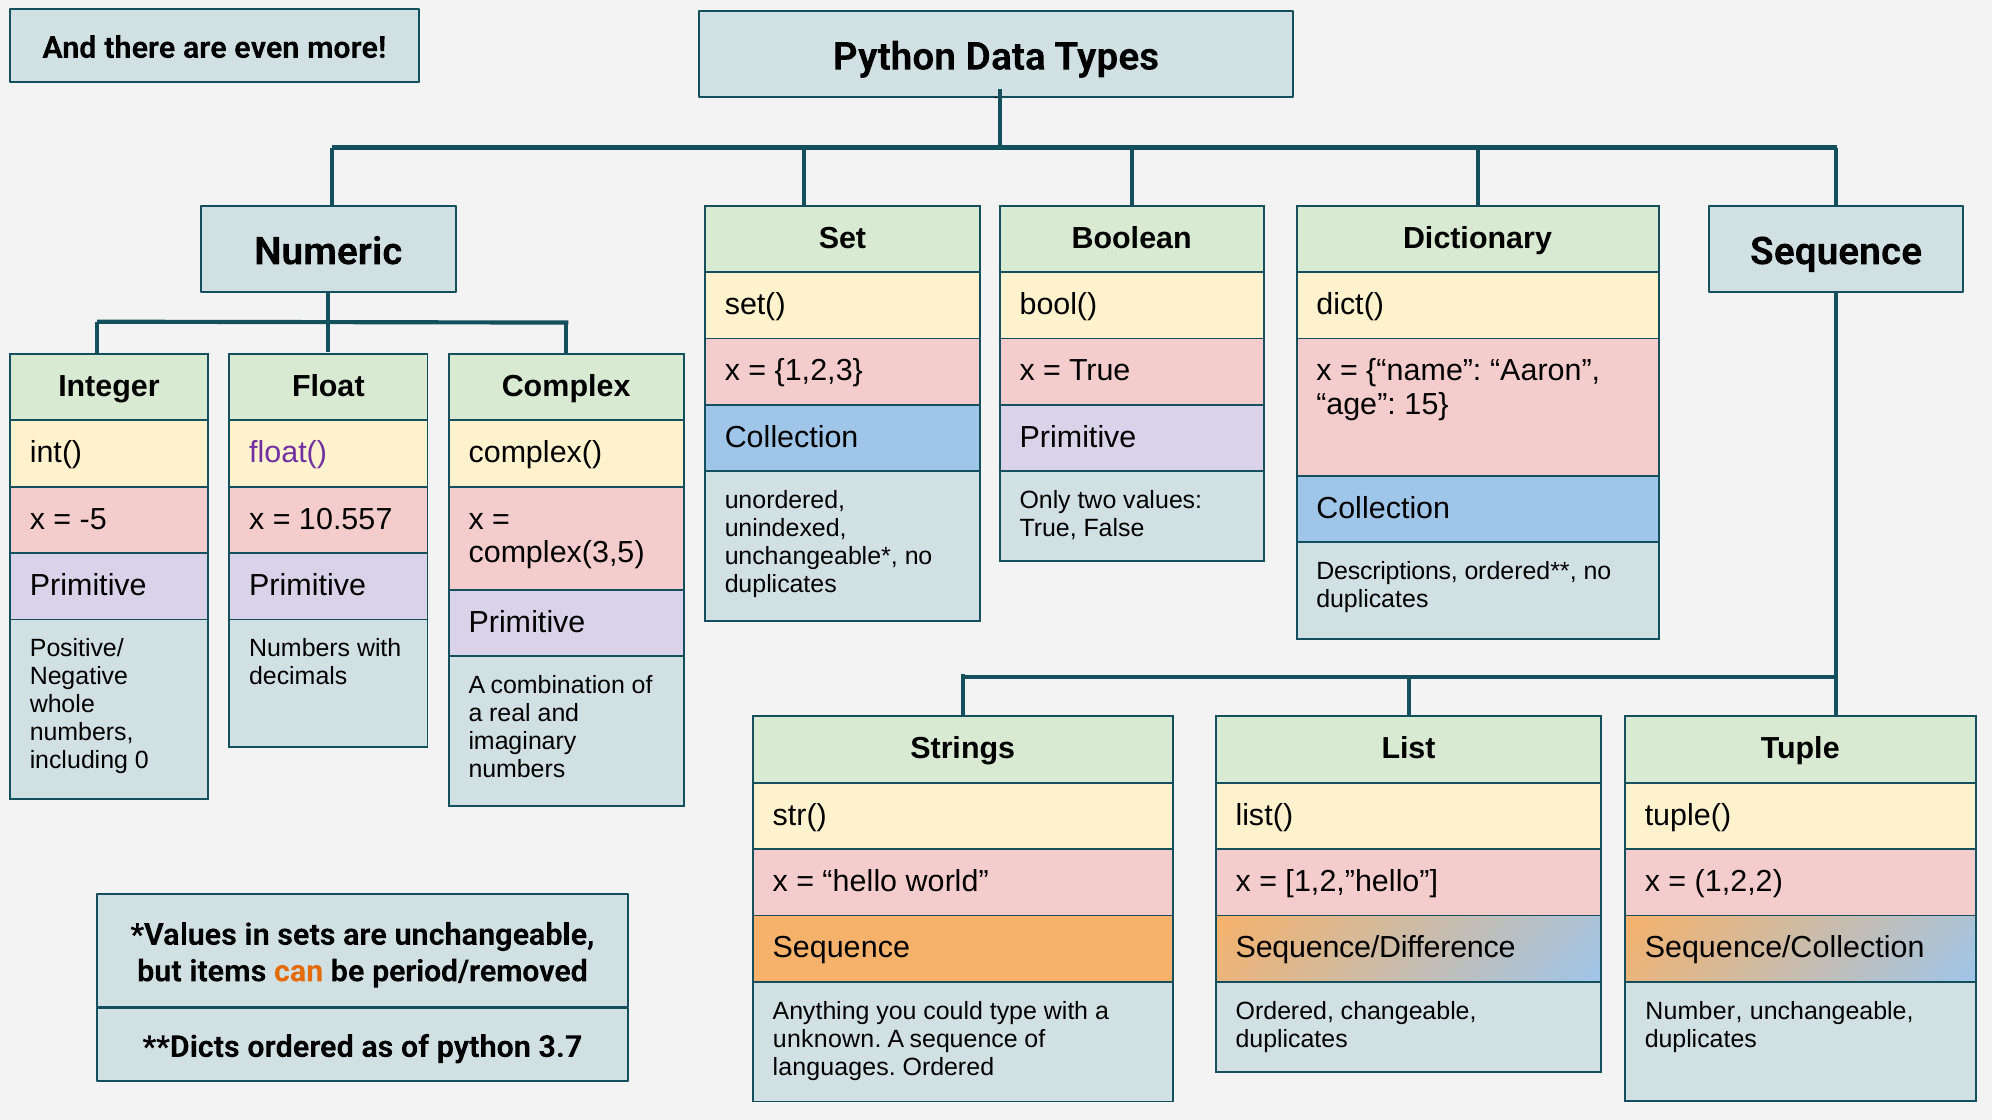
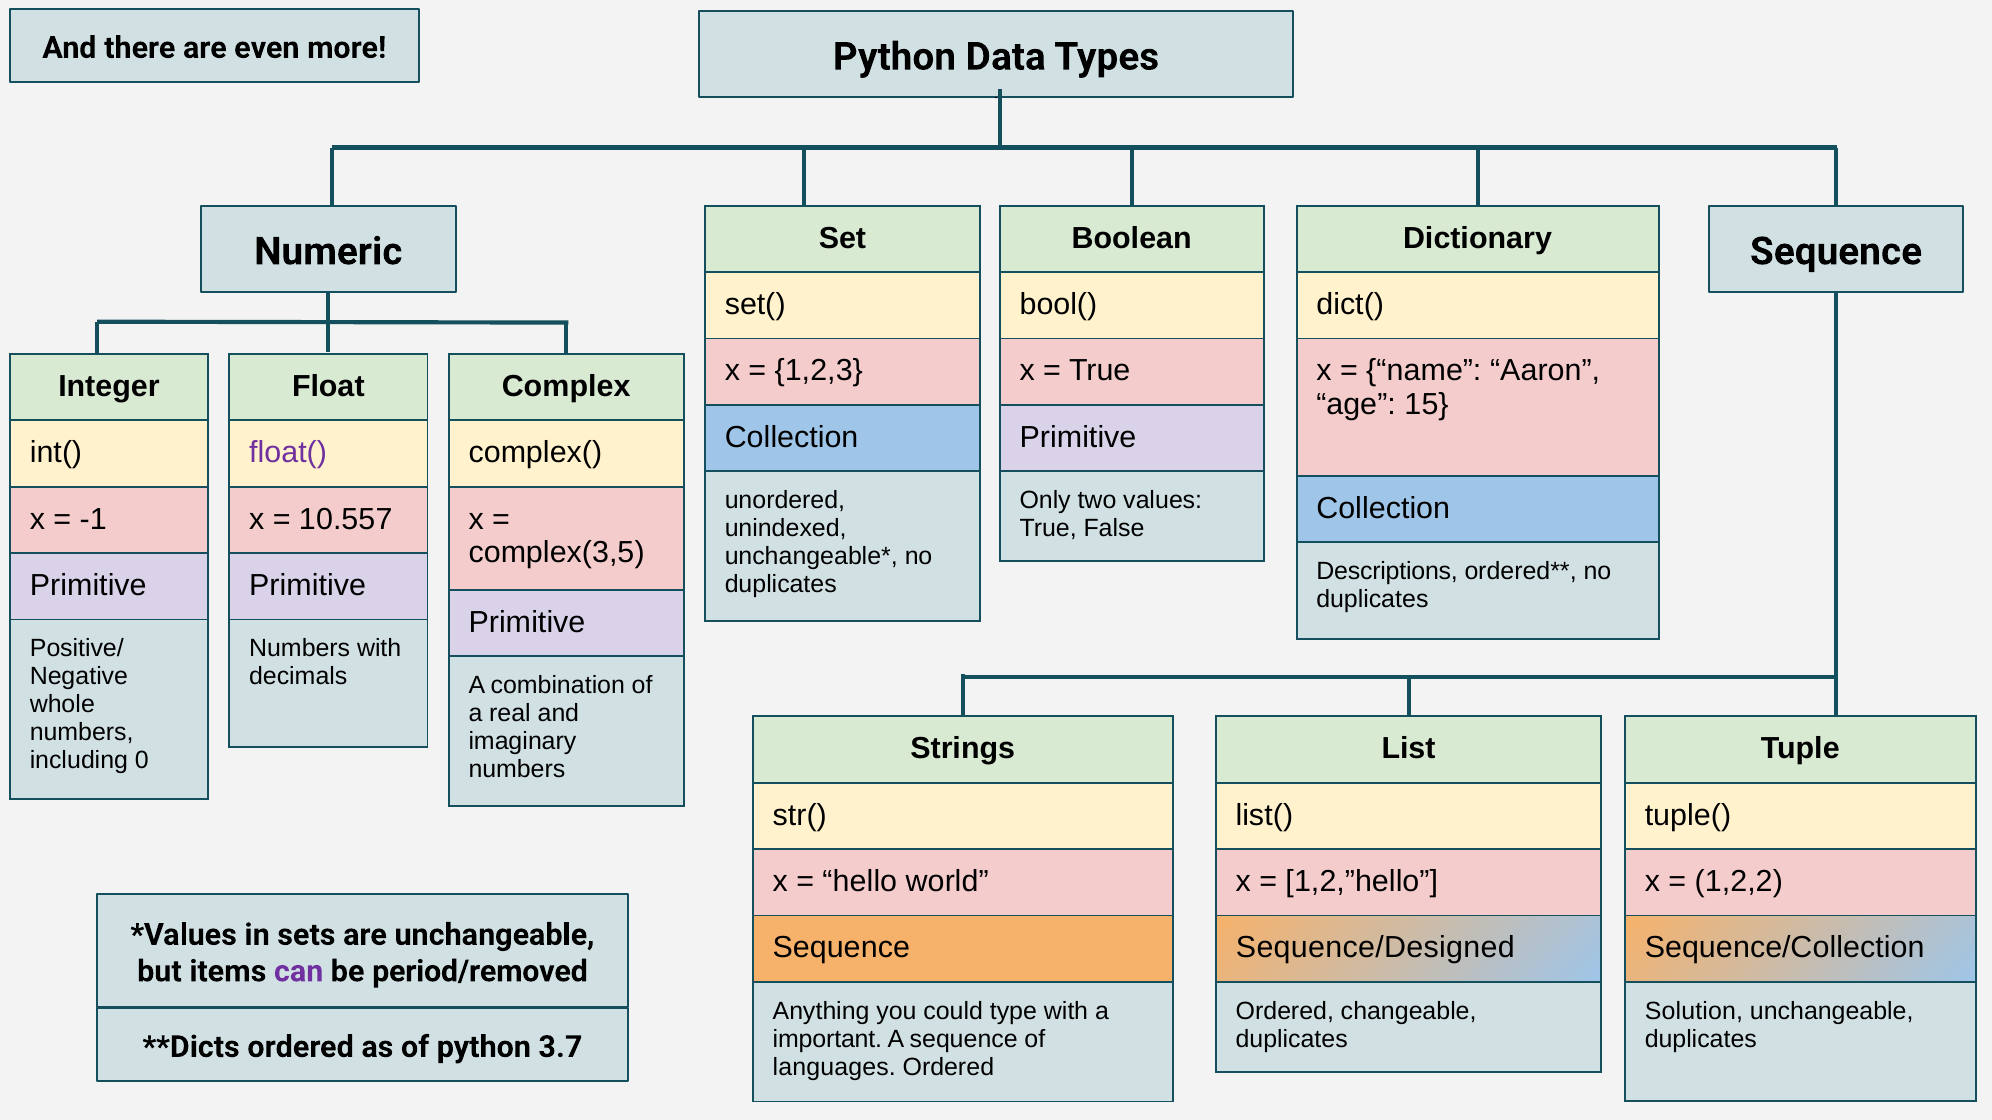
-5: -5 -> -1 (93, 519)
Sequence/Difference: Sequence/Difference -> Sequence/Designed (1375, 948)
can colour: orange -> purple (299, 972)
Number: Number -> Solution (1694, 1012)
unknown: unknown -> important (827, 1040)
